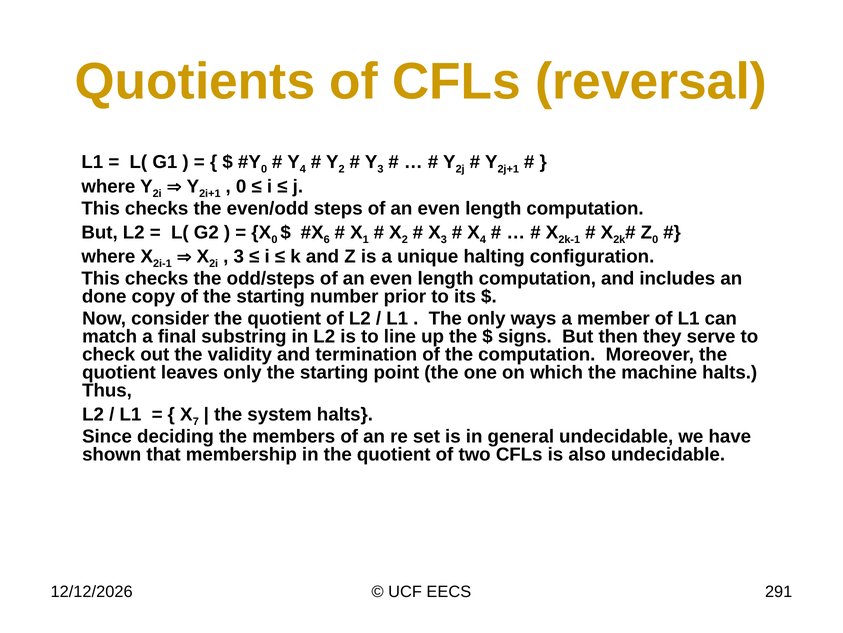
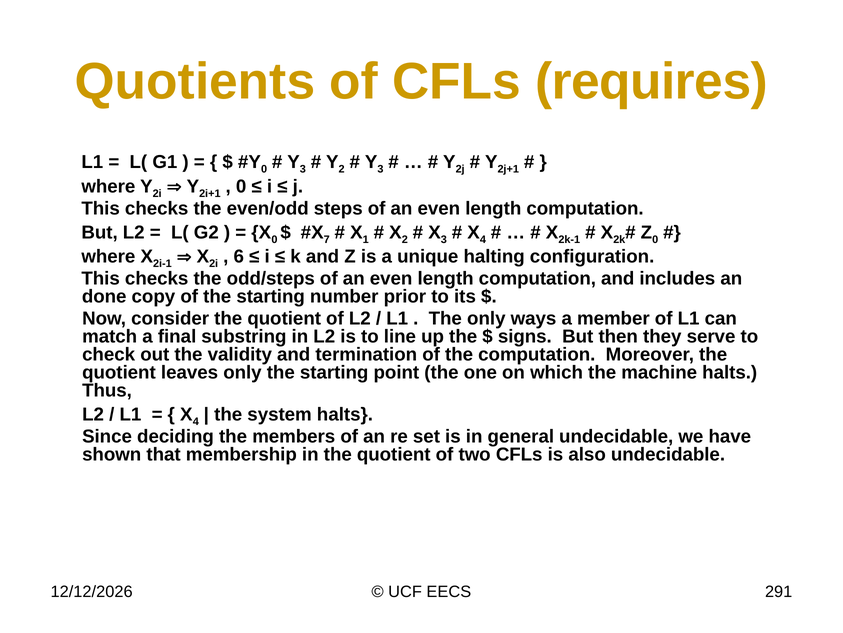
reversal: reversal -> requires (651, 82)
4: 4 -> 3 (303, 169)
6: 6 -> 7 (327, 239)
3: 3 -> 6 (239, 256)
7: 7 -> 4 (196, 421)
